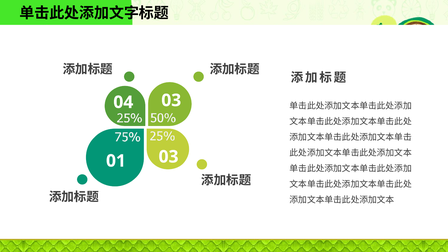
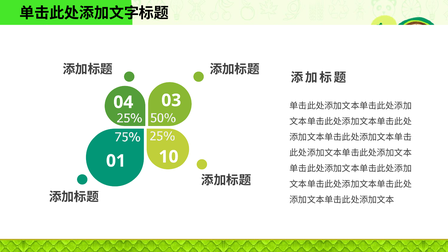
01 03: 03 -> 10 (169, 157)
